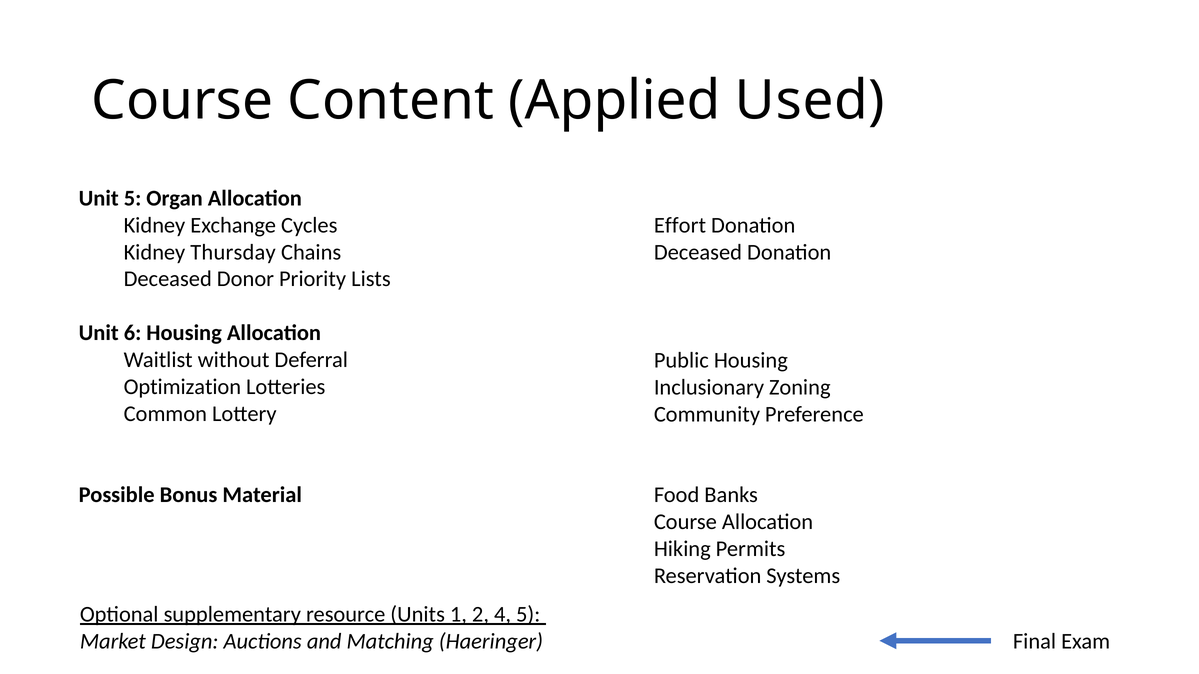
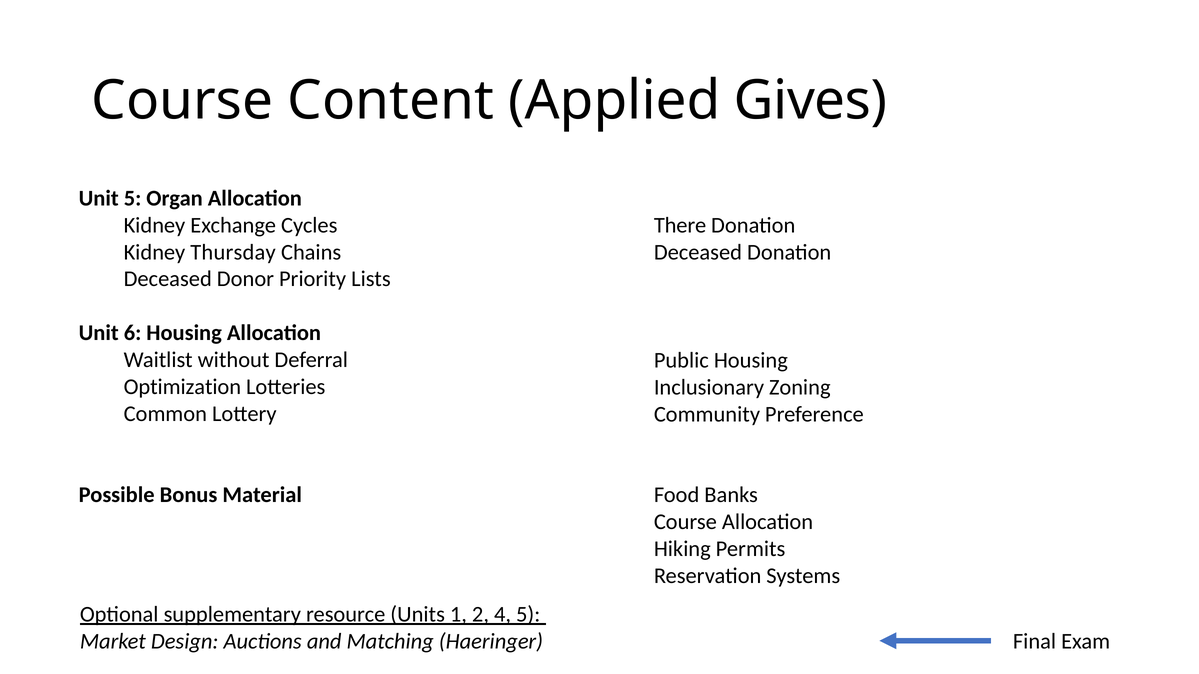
Used: Used -> Gives (810, 101)
Effort: Effort -> There (680, 226)
